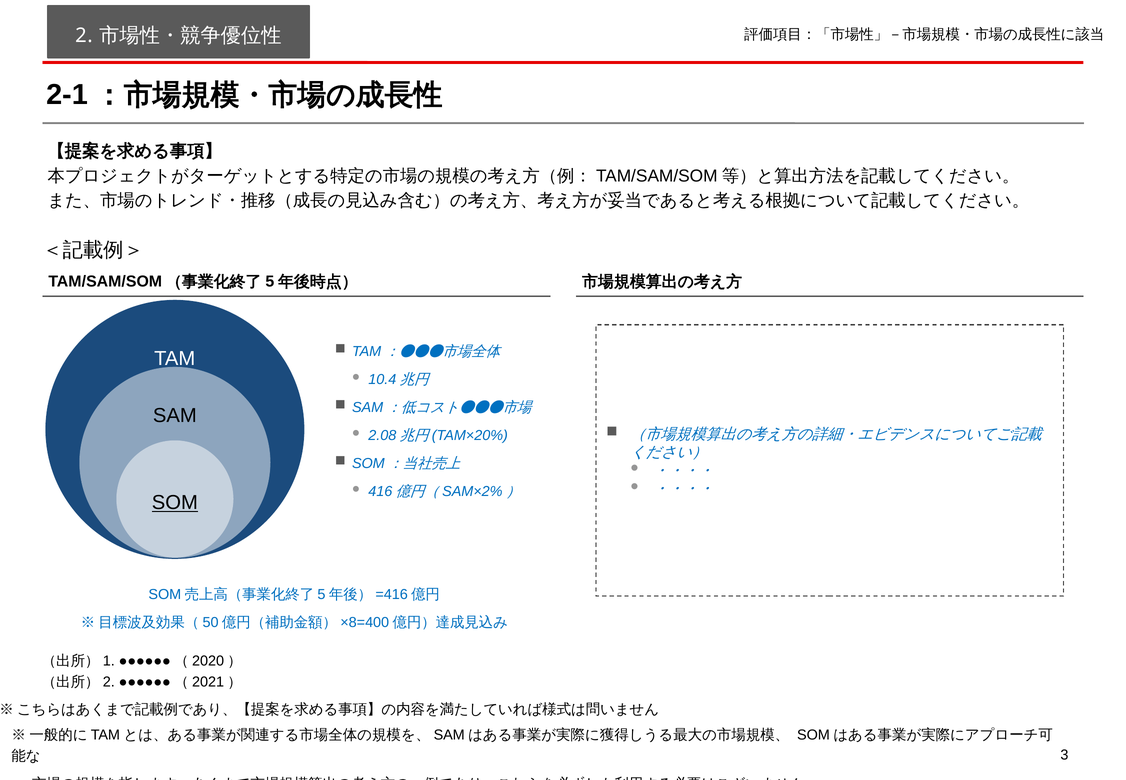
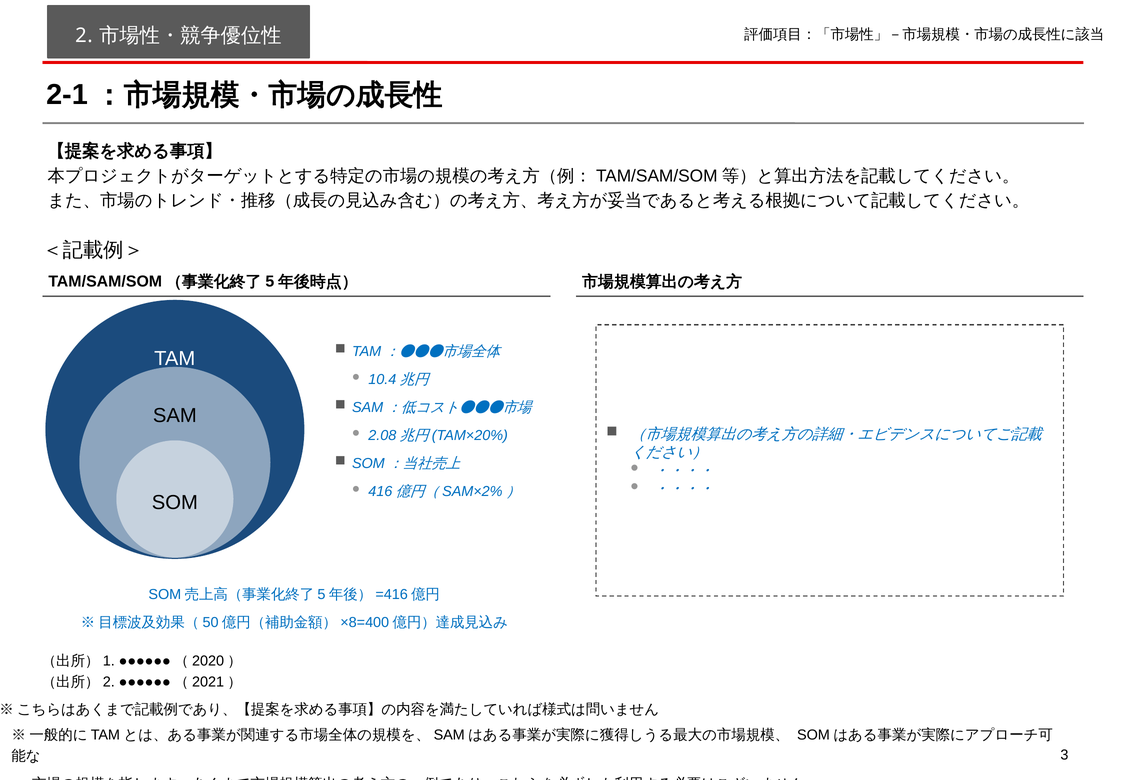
SOM underline: present -> none (175, 502)
